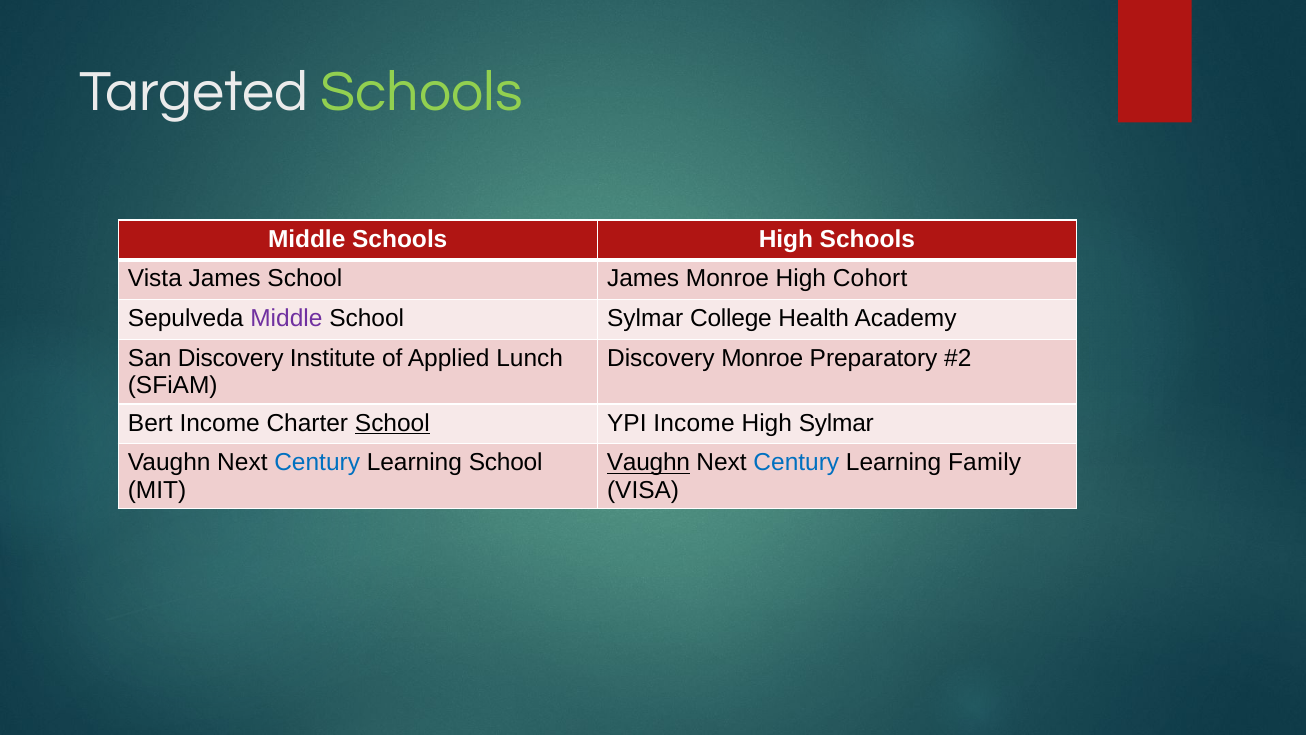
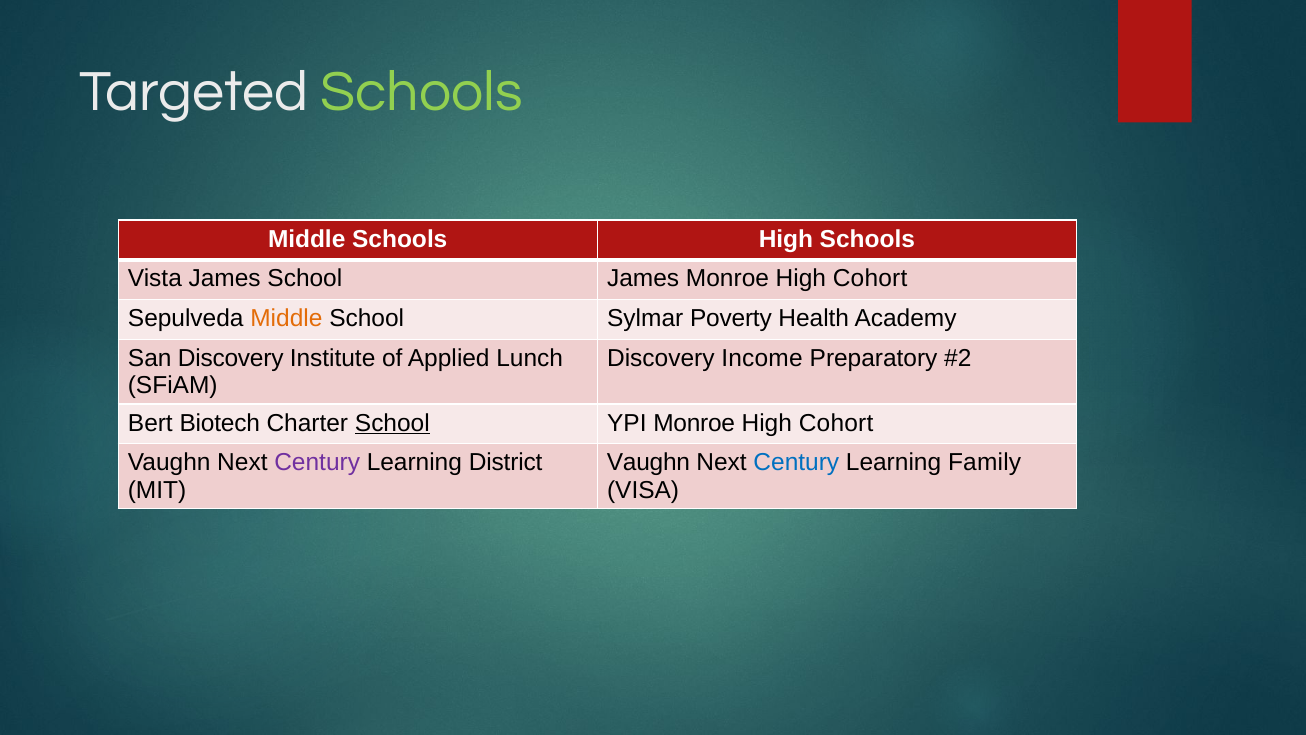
Middle colour: purple -> orange (286, 318)
College: College -> Poverty (731, 318)
Discovery Monroe: Monroe -> Income (762, 358)
Bert Income: Income -> Biotech (220, 423)
YPI Income: Income -> Monroe (694, 423)
Sylmar: Sylmar -> Cohort (836, 423)
Century colour: blue -> purple (317, 462)
Learning School: School -> District (506, 462)
Vaughn underline: present -> none (649, 462)
